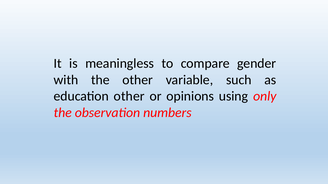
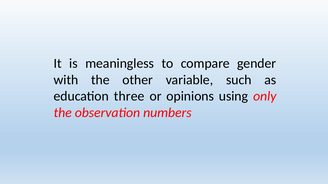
education other: other -> three (129, 96)
